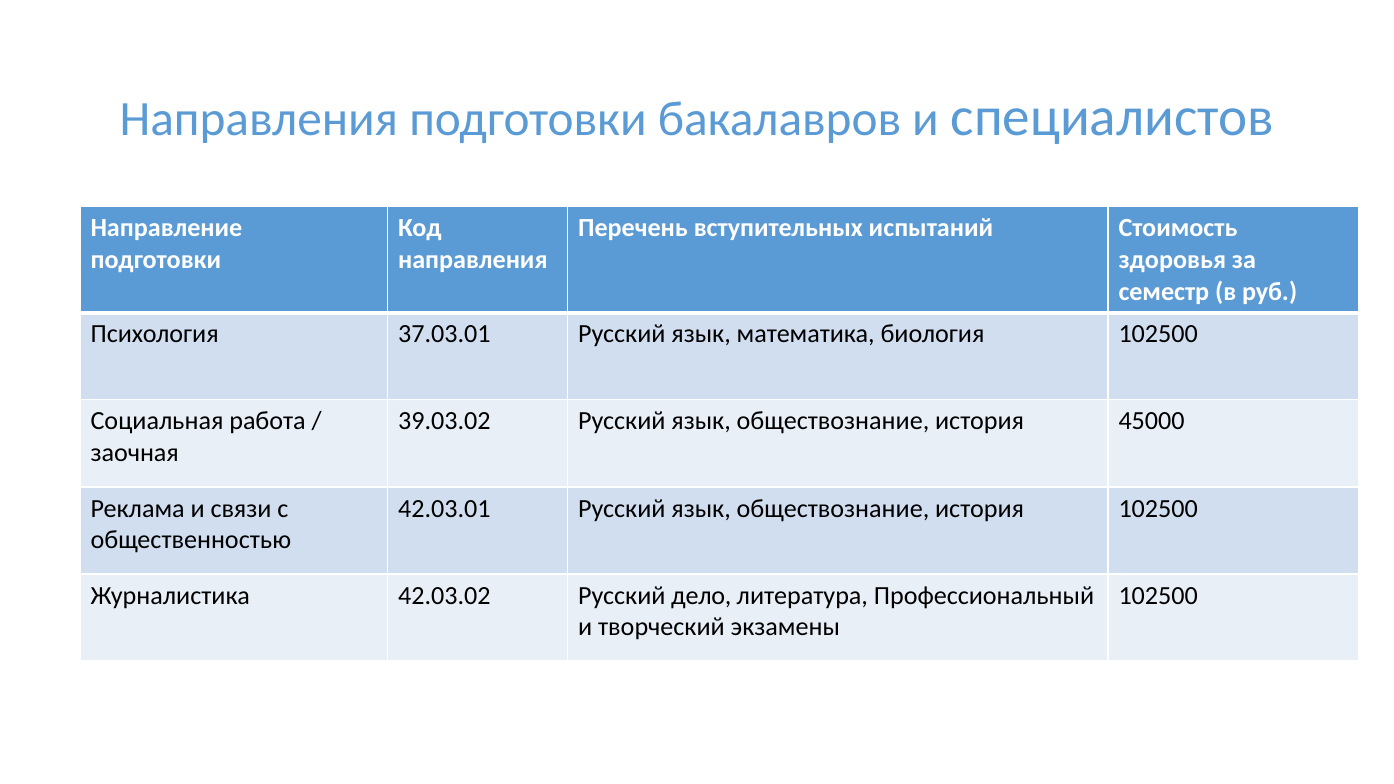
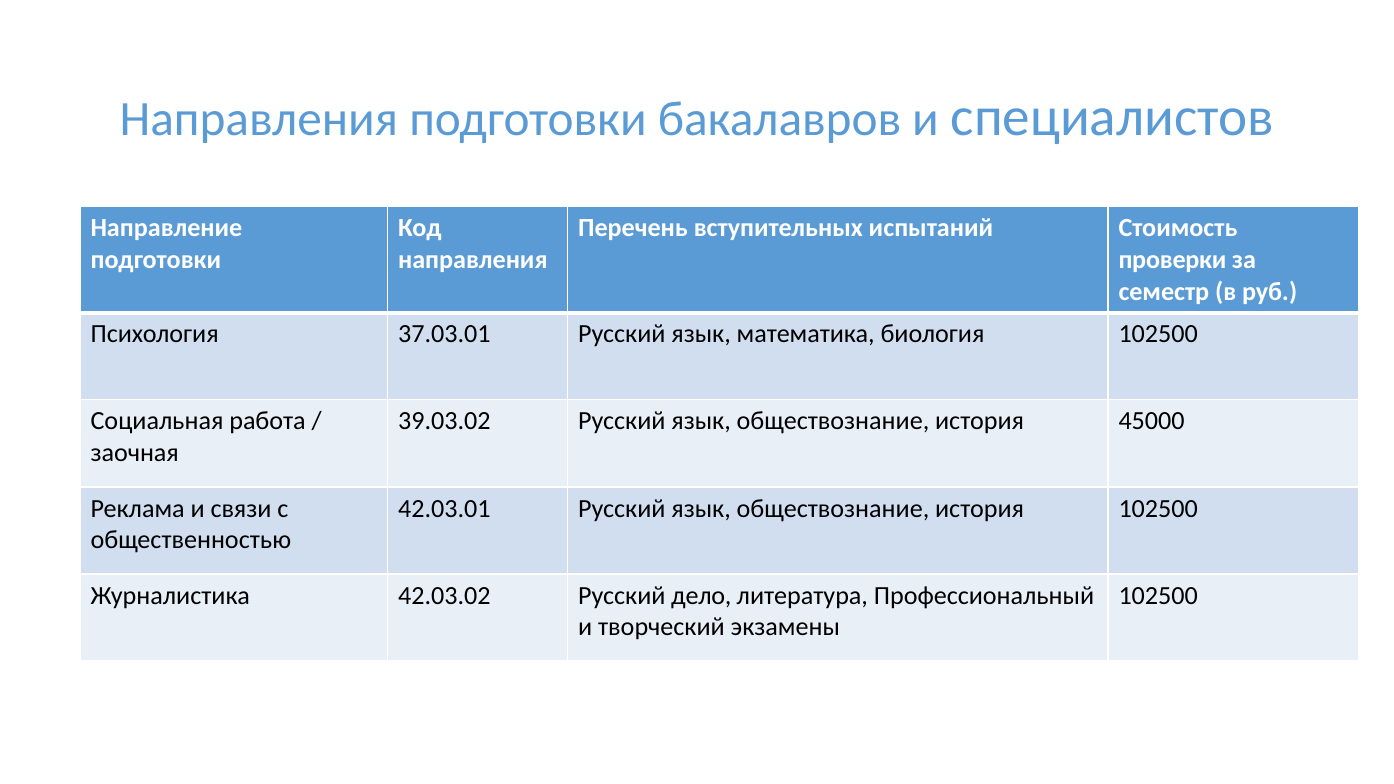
здоровья: здоровья -> проверки (1172, 260)
